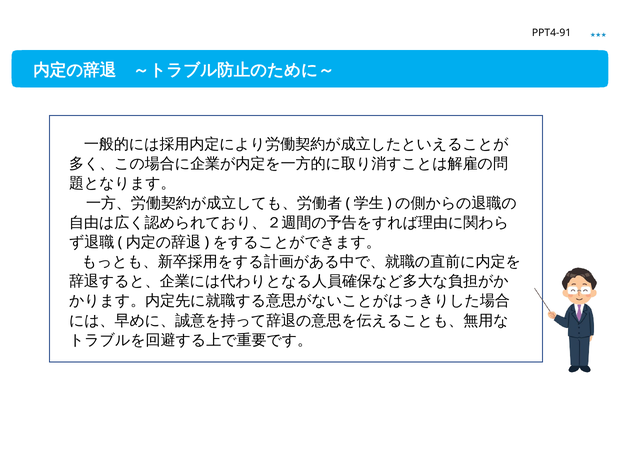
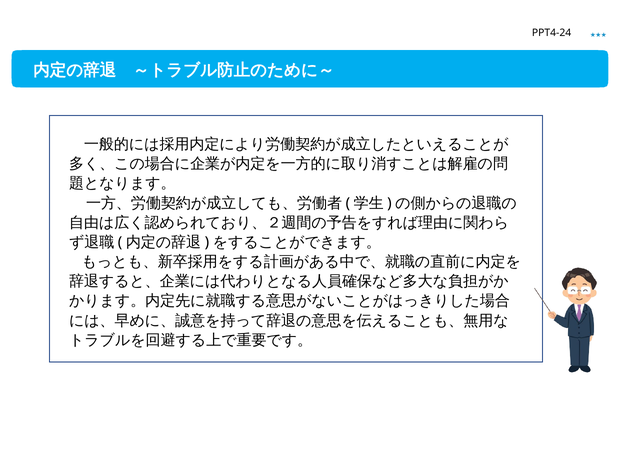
PPT4-91: PPT4-91 -> PPT4-24 (552, 33)
